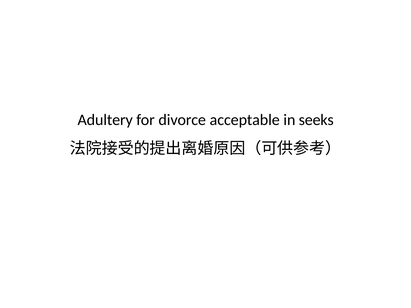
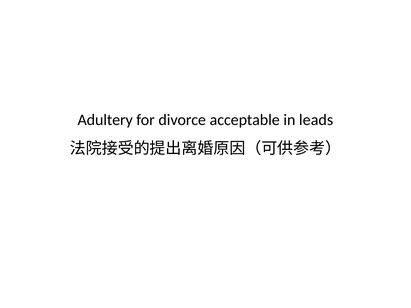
seeks: seeks -> leads (316, 120)
